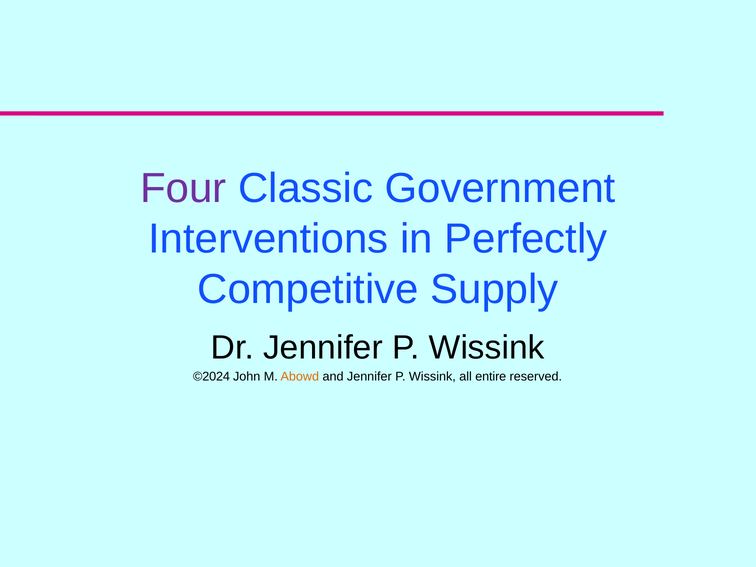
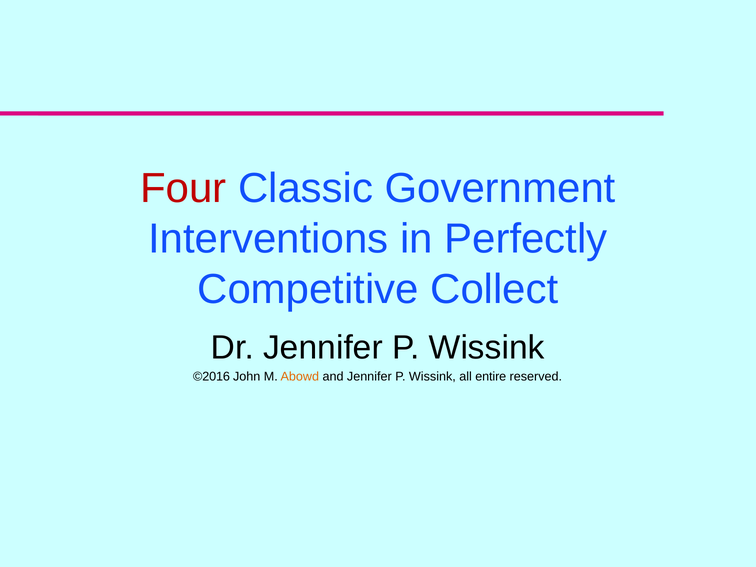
Four colour: purple -> red (183, 188)
Supply: Supply -> Collect (494, 289)
©2024: ©2024 -> ©2016 (212, 376)
